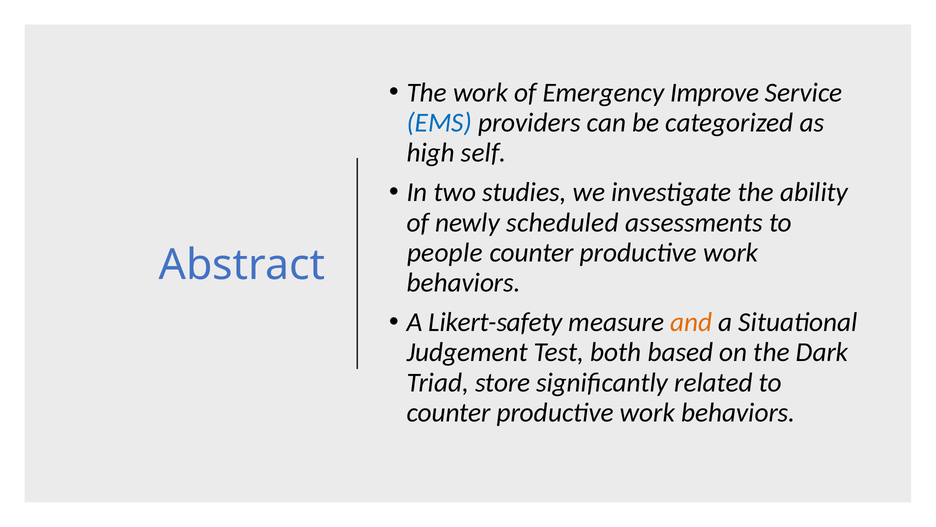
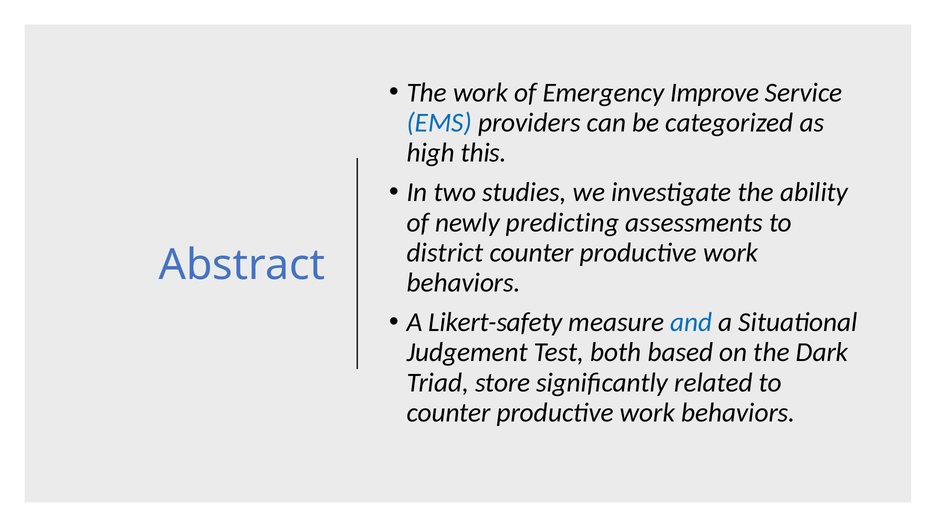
self: self -> this (484, 153)
scheduled: scheduled -> predicting (562, 222)
people: people -> district (445, 252)
and colour: orange -> blue (691, 322)
